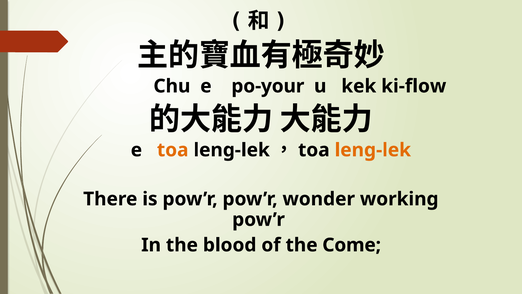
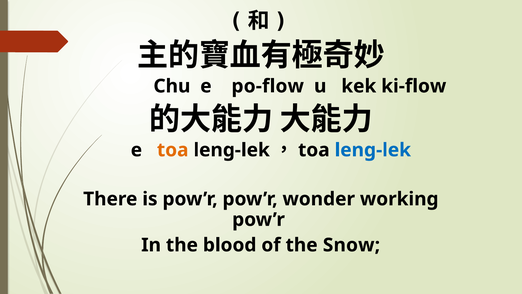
po-your: po-your -> po-flow (268, 86)
leng-lek colour: orange -> blue (373, 150)
Come: Come -> Snow (351, 245)
